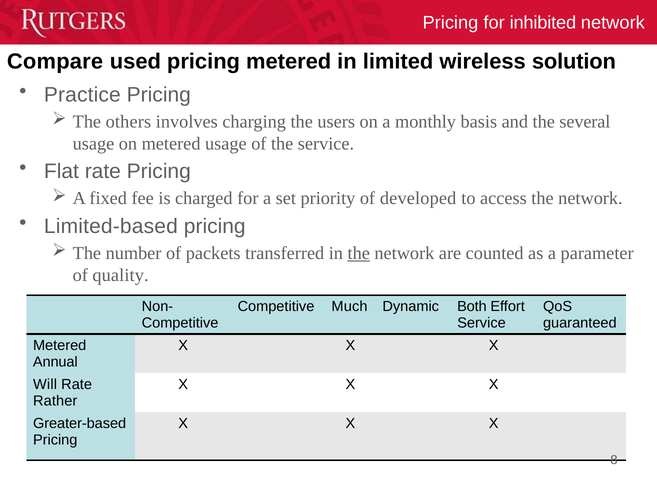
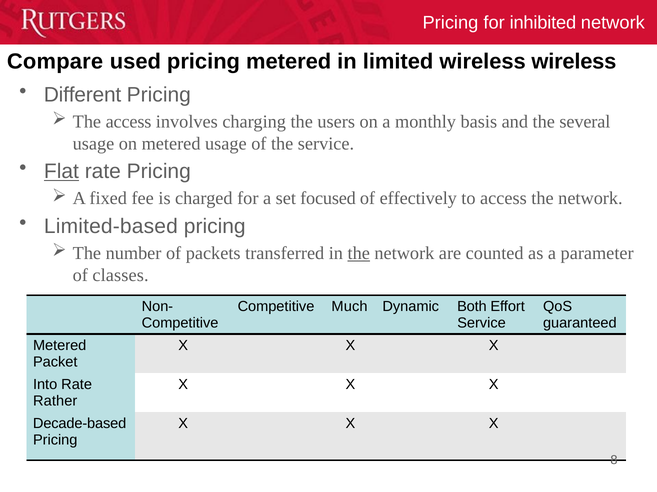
wireless solution: solution -> wireless (574, 62)
Practice: Practice -> Different (83, 95)
The others: others -> access (129, 122)
Flat underline: none -> present (61, 172)
priority: priority -> focused (328, 199)
developed: developed -> effectively (418, 199)
quality: quality -> classes (121, 276)
Annual: Annual -> Packet (55, 362)
Will: Will -> Into (45, 385)
Greater-based: Greater-based -> Decade-based (80, 424)
